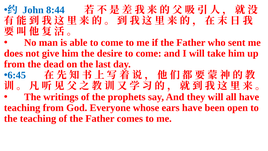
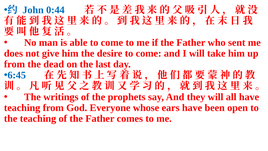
8:44: 8:44 -> 0:44 (55, 10)
